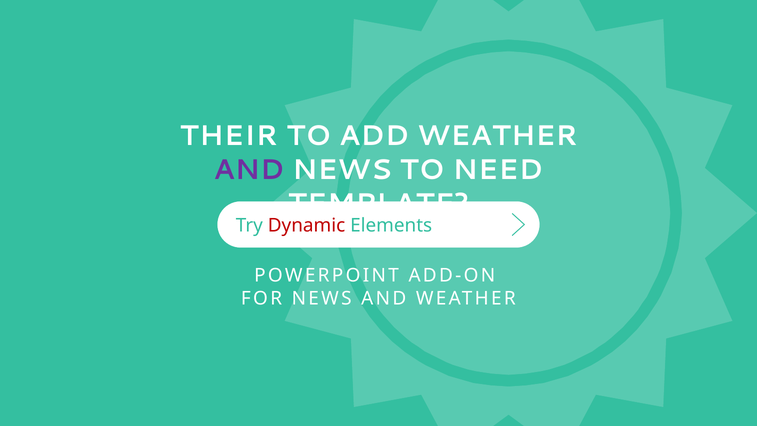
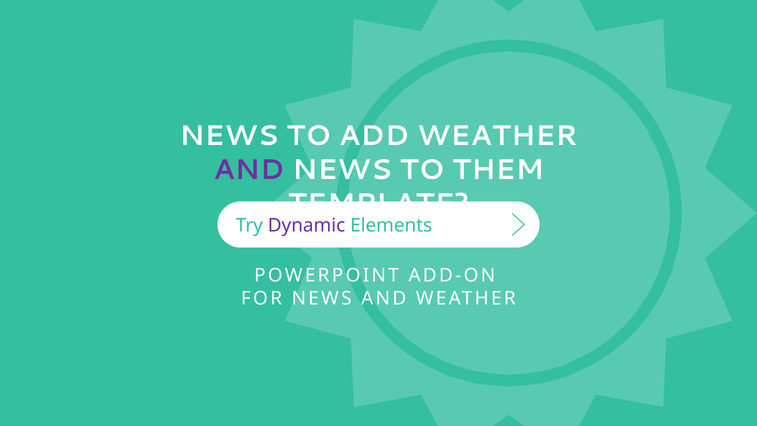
THEIR: THEIR -> NEWS (229, 136)
NEED: NEED -> THEM (498, 170)
Dynamic colour: red -> purple (307, 226)
